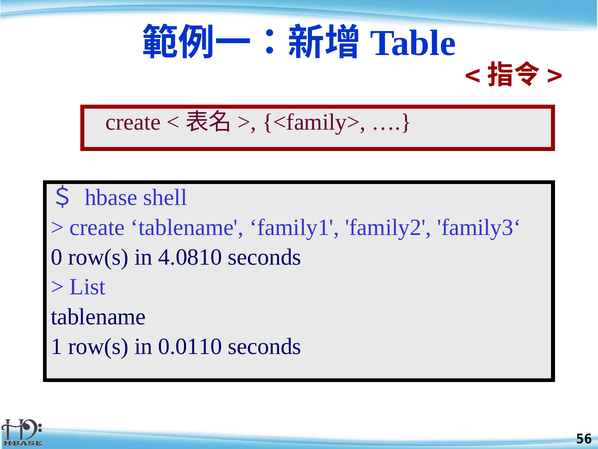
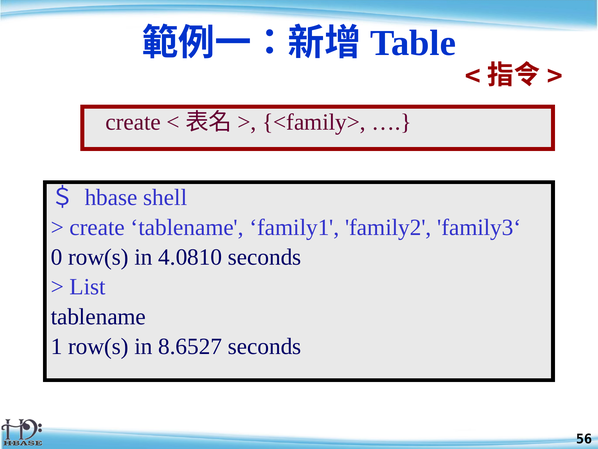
0.0110: 0.0110 -> 8.6527 (190, 346)
